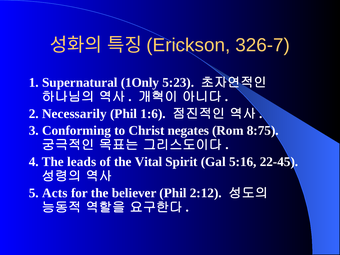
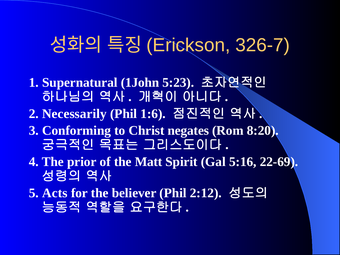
1Only: 1Only -> 1John (140, 82)
8:75: 8:75 -> 8:20 (263, 131)
leads: leads -> prior (82, 162)
Vital: Vital -> Matt (149, 162)
22-45: 22-45 -> 22-69 (279, 162)
